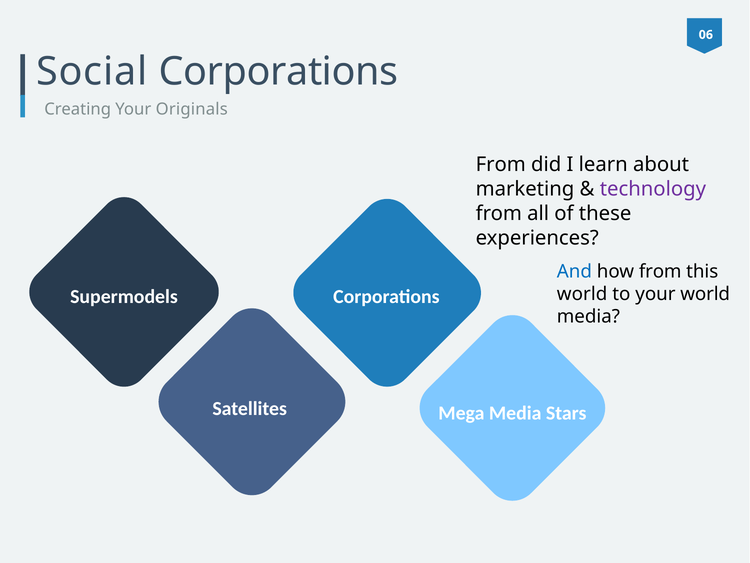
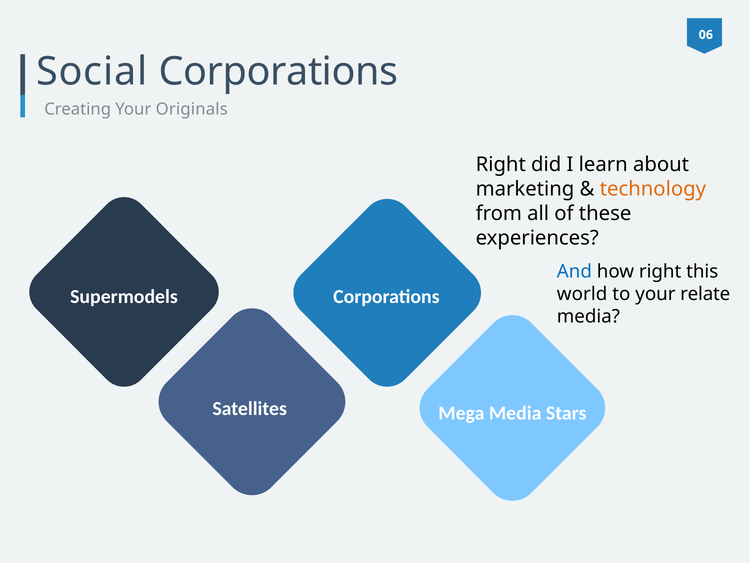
From: From -> Right (501, 165)
technology colour: purple -> orange (653, 189)
how from: from -> right (660, 271)
your world: world -> relate (705, 294)
